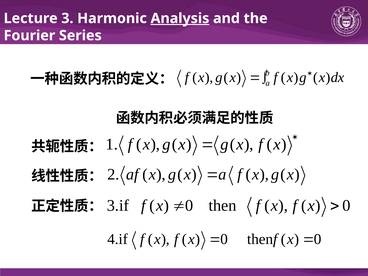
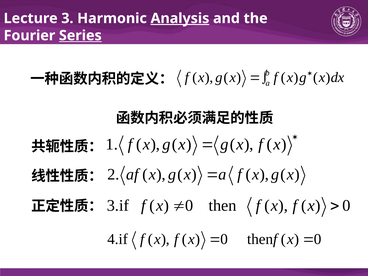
Series underline: none -> present (80, 36)
